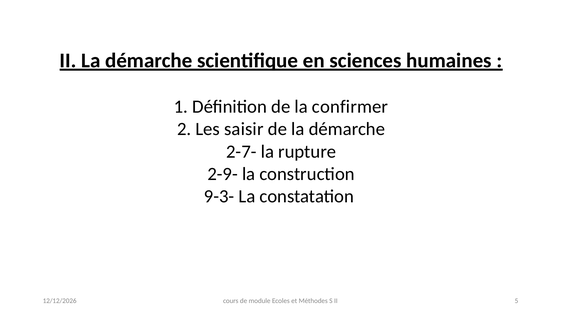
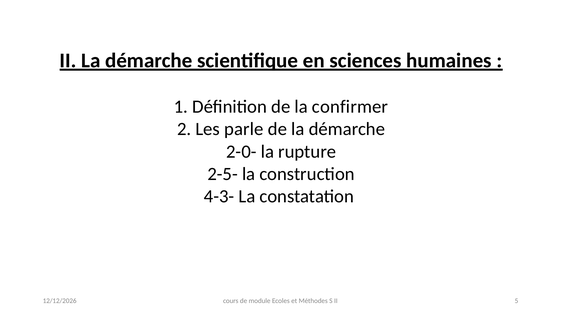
saisir: saisir -> parle (244, 129)
2-7-: 2-7- -> 2-0- (241, 152)
2-9-: 2-9- -> 2-5- (223, 174)
9-3-: 9-3- -> 4-3- (219, 197)
